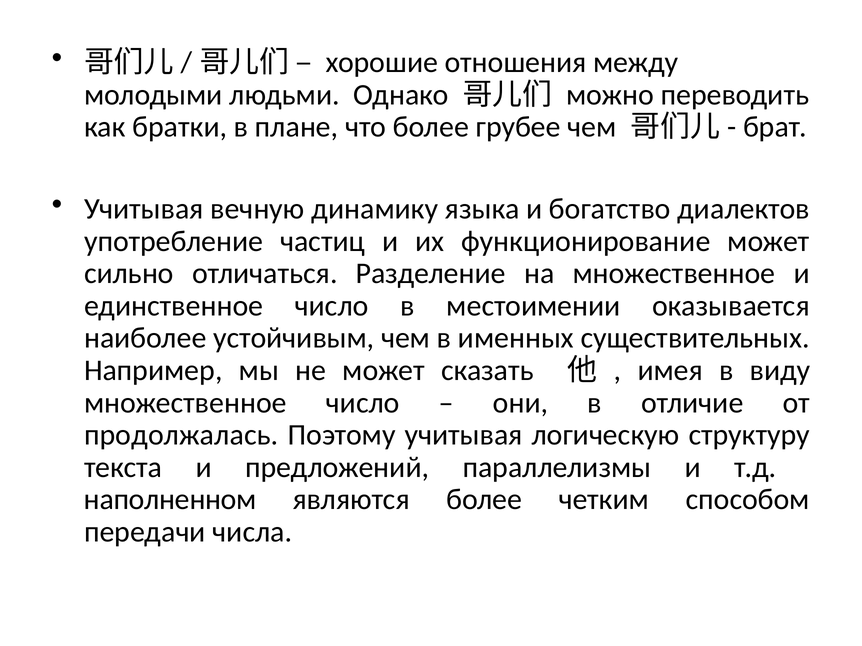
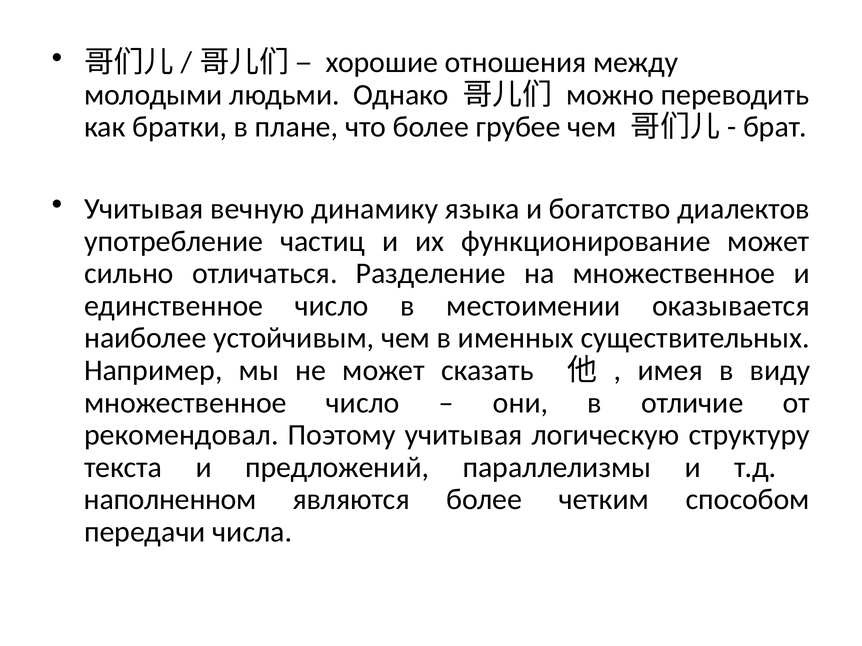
продолжалась: продолжалась -> рекомендовал (181, 435)
